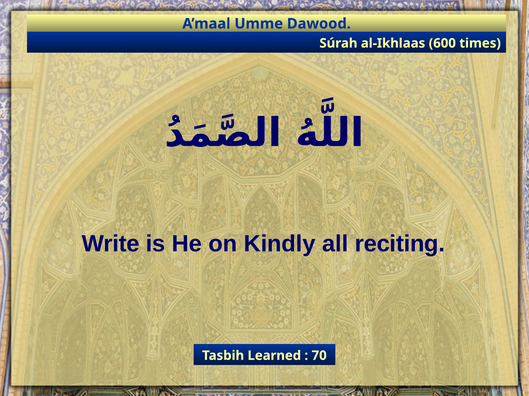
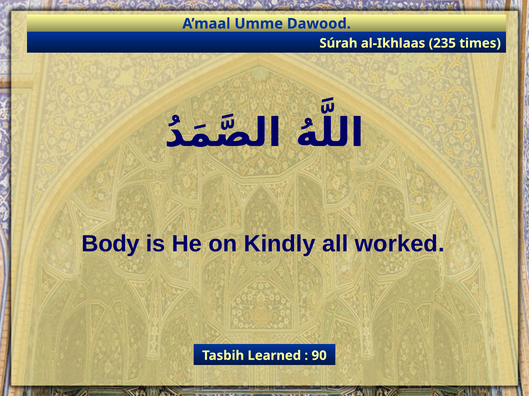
600: 600 -> 235 (442, 43)
Write: Write -> Body (111, 244)
reciting: reciting -> worked (400, 244)
70: 70 -> 90 (319, 356)
